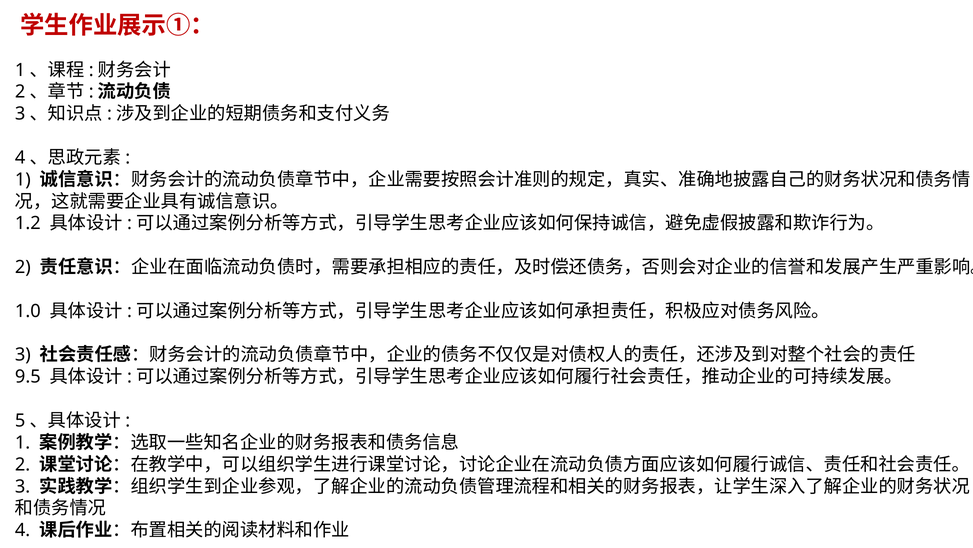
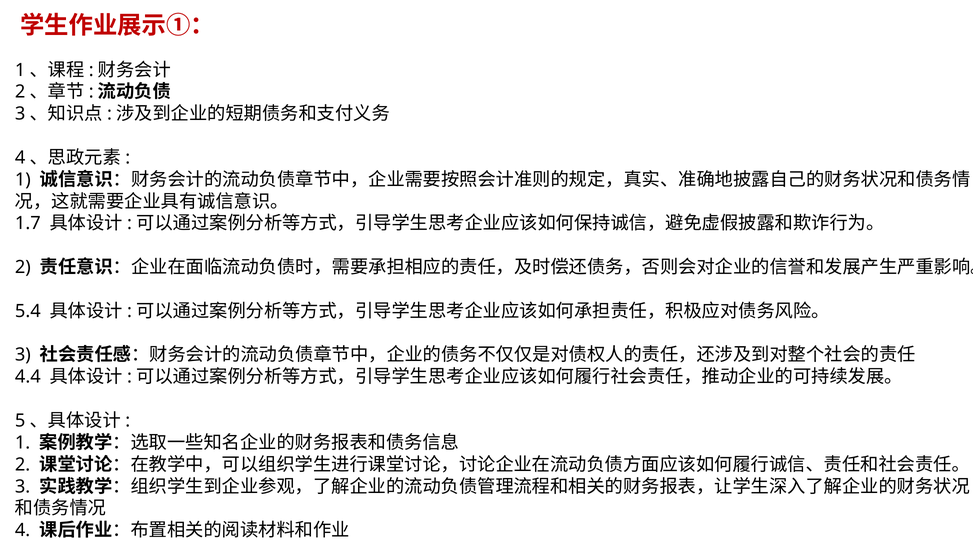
1.2: 1.2 -> 1.7 (28, 223)
1.0: 1.0 -> 5.4 (28, 311)
9.5: 9.5 -> 4.4 (28, 376)
